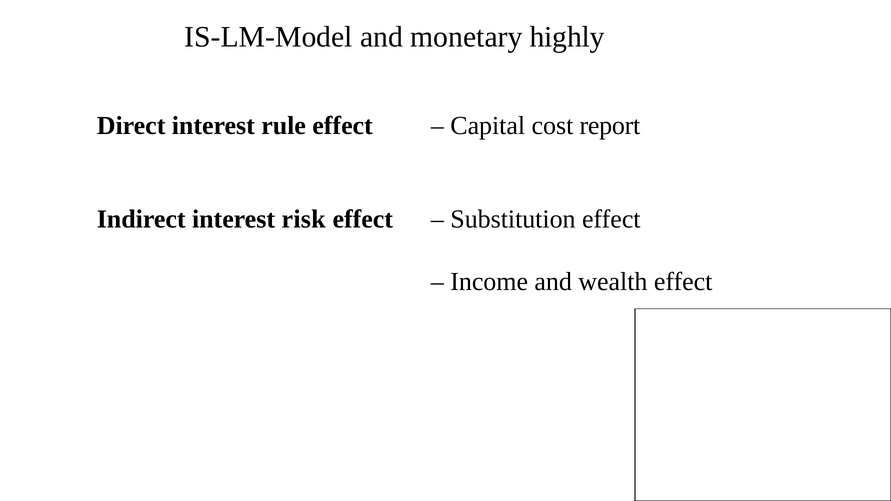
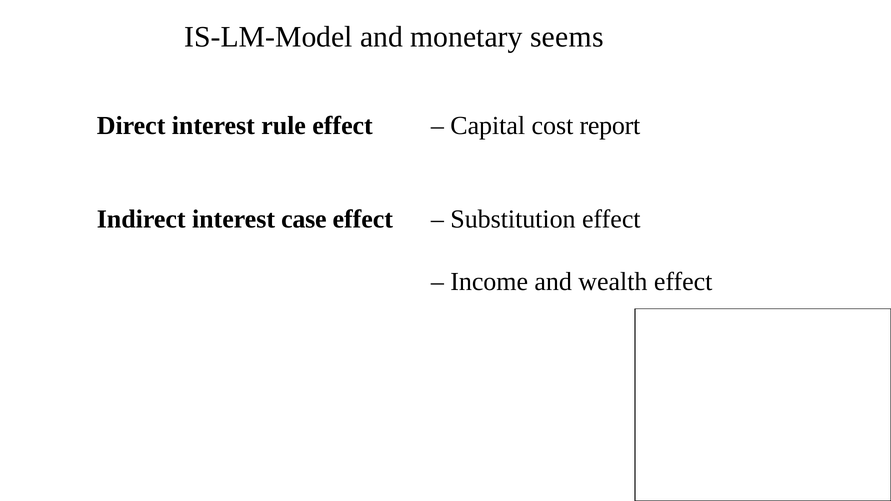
highly: highly -> seems (567, 37)
risk: risk -> case (304, 219)
